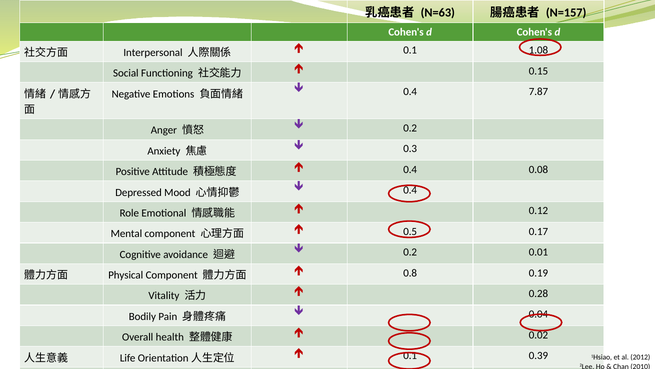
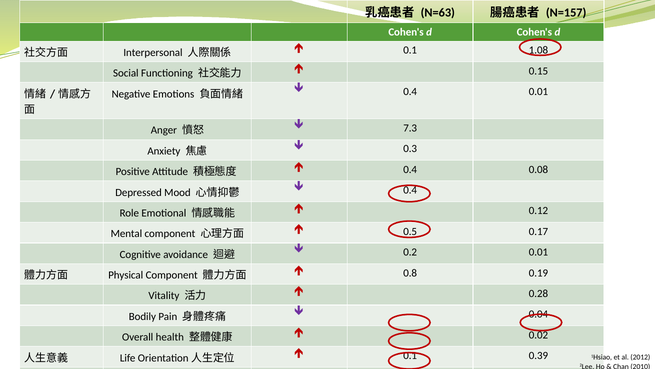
0.4 7.87: 7.87 -> 0.01 (538, 92)
0.2: 0.2 -> 7.3 (410, 128)
